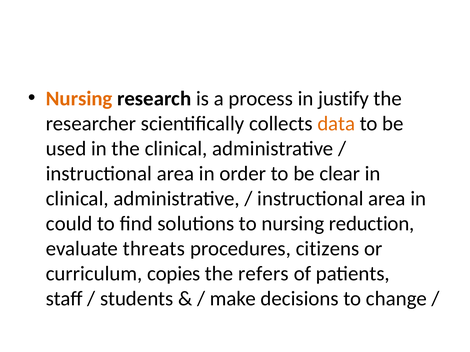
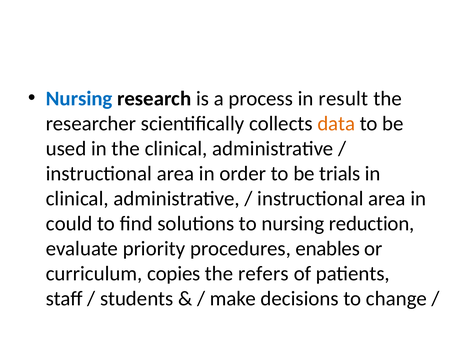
Nursing colour: orange -> blue (79, 99)
justify: justify -> result (343, 99)
clear: clear -> trials (340, 174)
threats: threats -> priority (154, 249)
citizens: citizens -> enables (328, 249)
